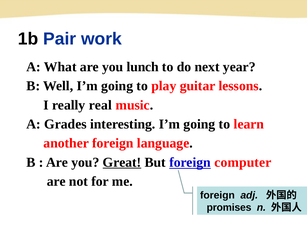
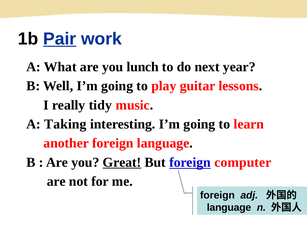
Pair underline: none -> present (60, 39)
real: real -> tidy (100, 105)
Grades: Grades -> Taking (65, 124)
promises: promises -> language (229, 208)
